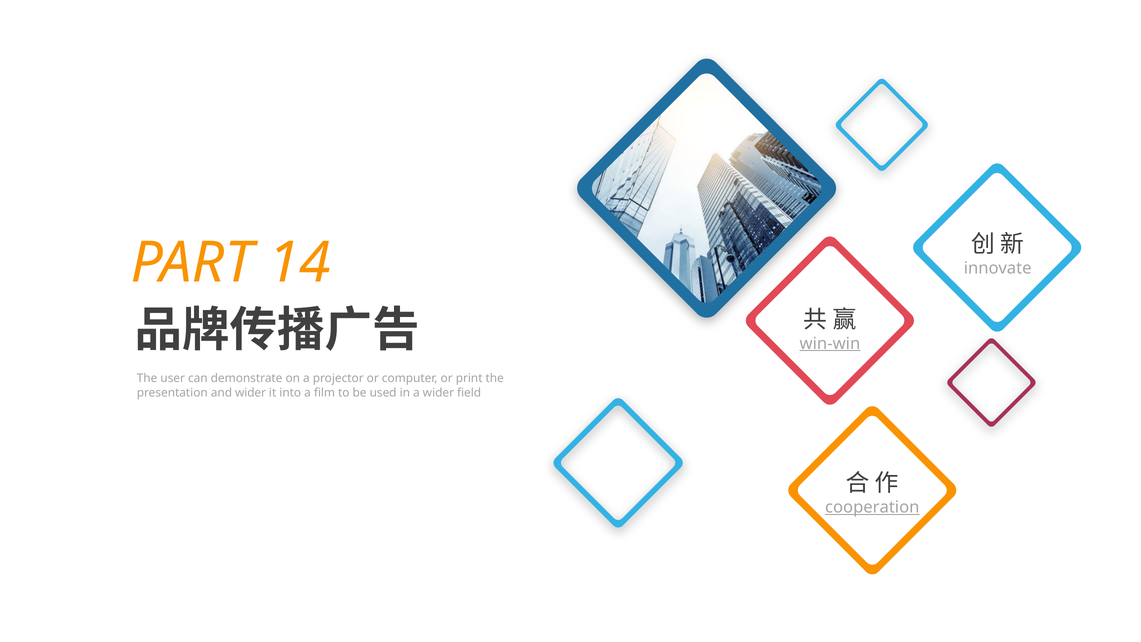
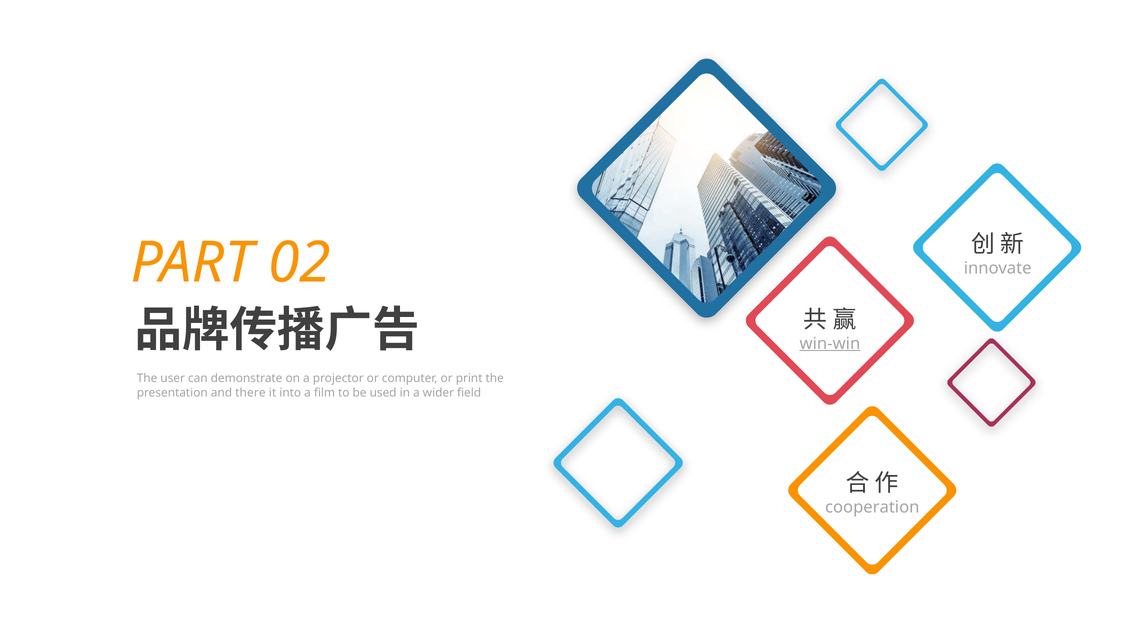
14: 14 -> 02 (299, 263)
and wider: wider -> there (250, 393)
cooperation underline: present -> none (872, 507)
